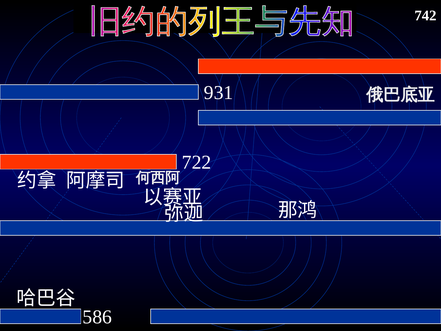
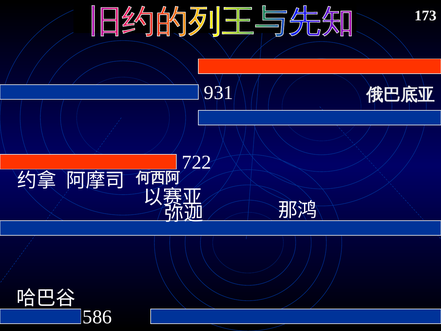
742: 742 -> 173 (425, 16)
